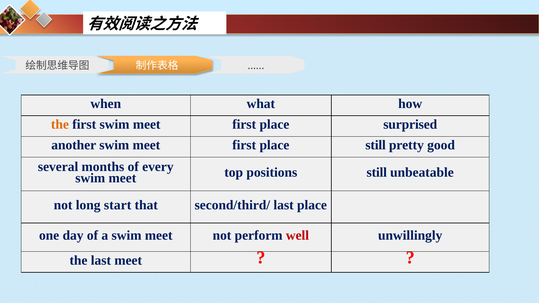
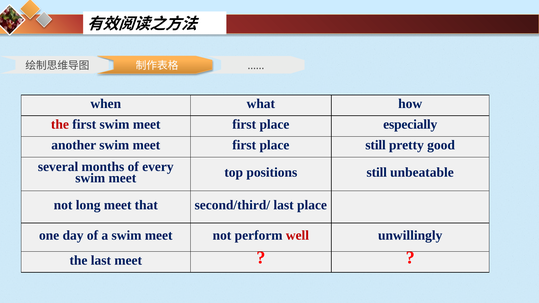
the colour: orange -> red (60, 124)
surprised: surprised -> especially (410, 124)
long start: start -> meet (118, 205)
